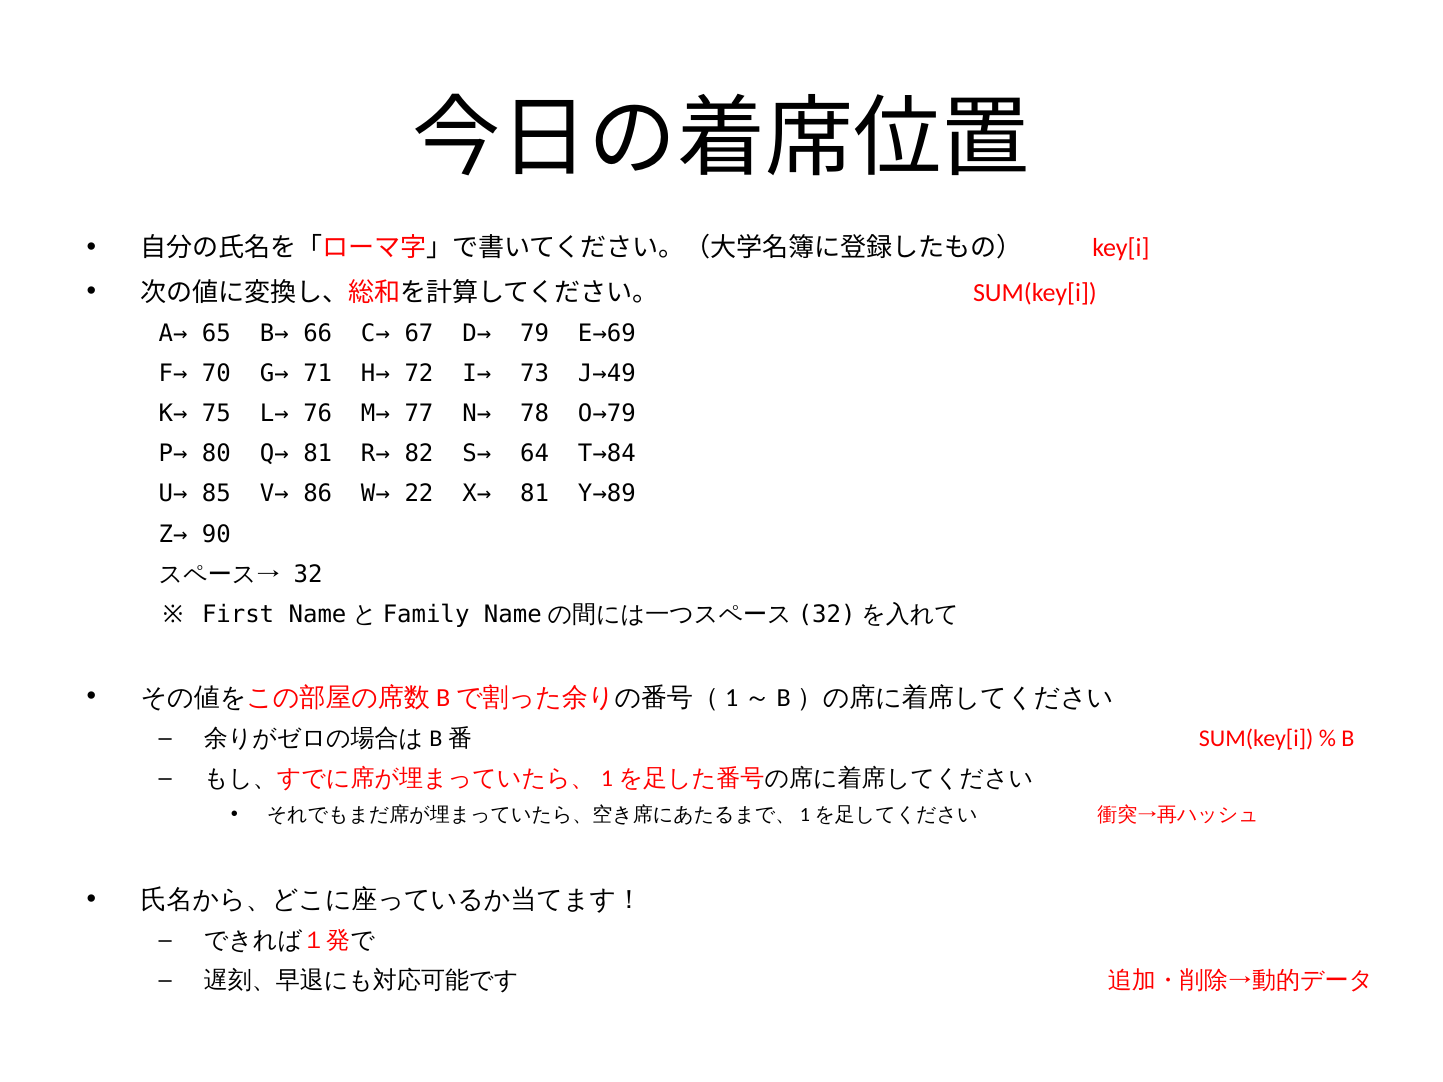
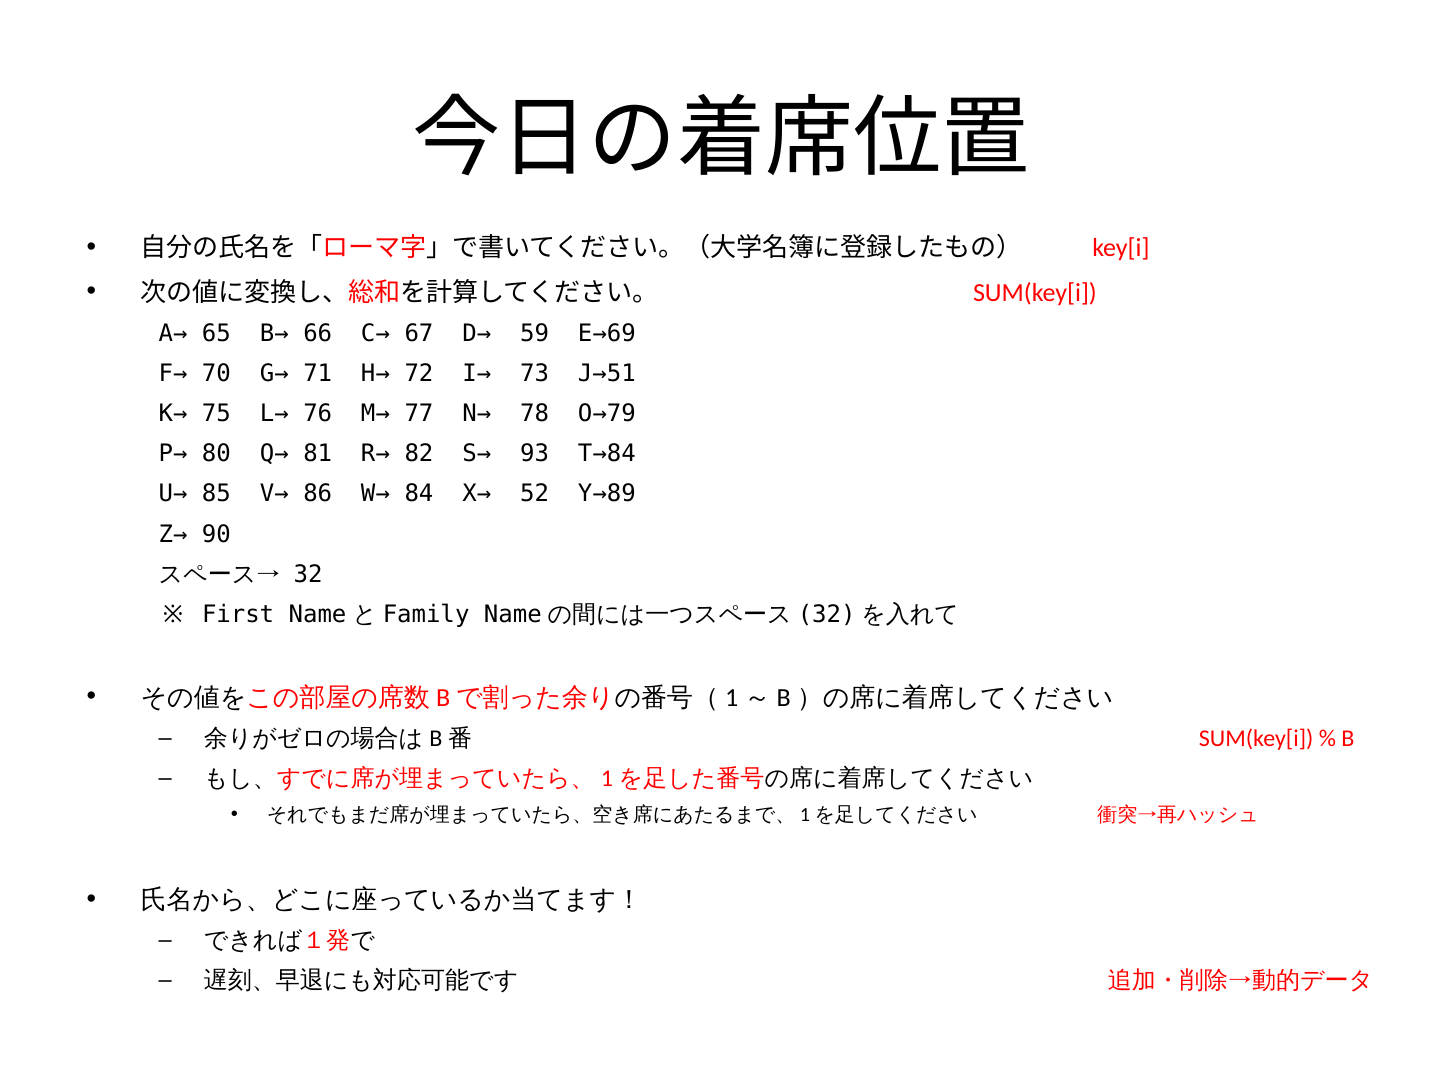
79: 79 -> 59 (535, 334)
J→49: J→49 -> J→51 (607, 374)
64: 64 -> 93 (535, 454)
22: 22 -> 84 (419, 494)
X→ 81: 81 -> 52 (535, 494)
